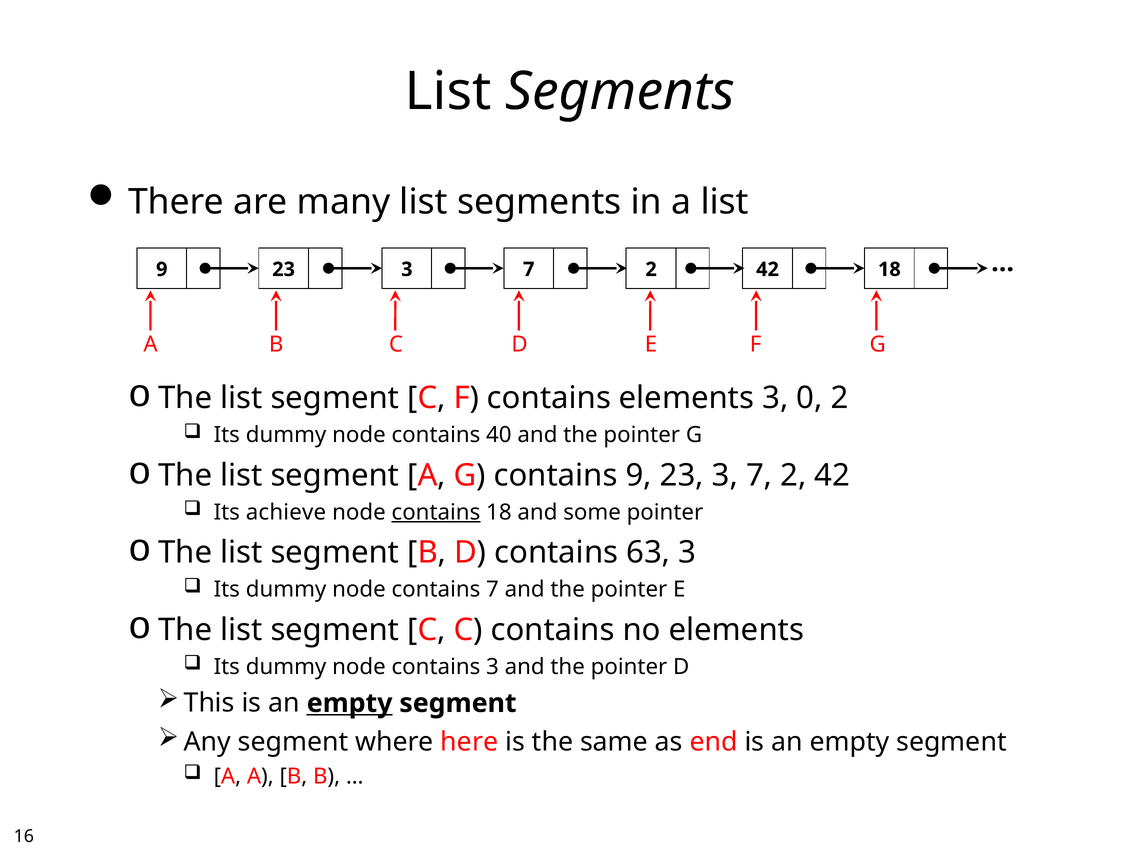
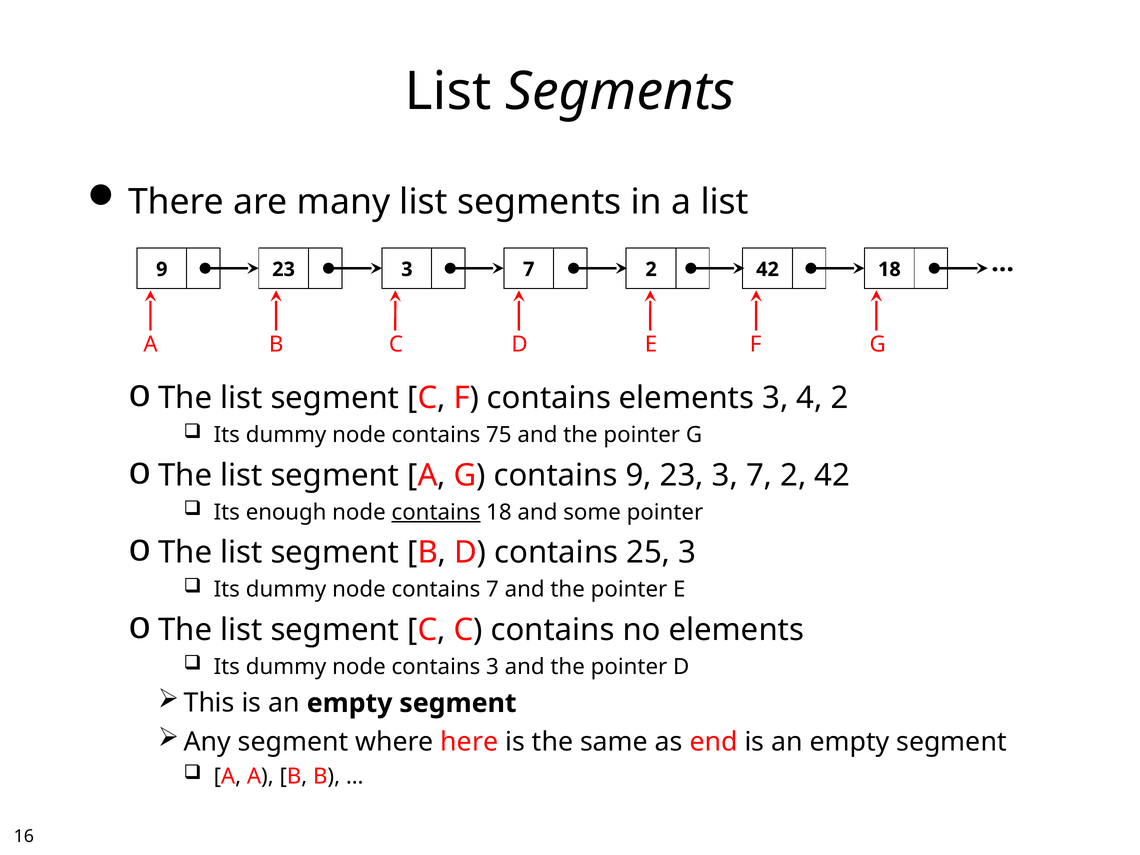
0: 0 -> 4 (810, 398)
40: 40 -> 75 (499, 435)
achieve: achieve -> enough (286, 512)
63: 63 -> 25 (648, 553)
empty underline: present -> none (350, 703)
